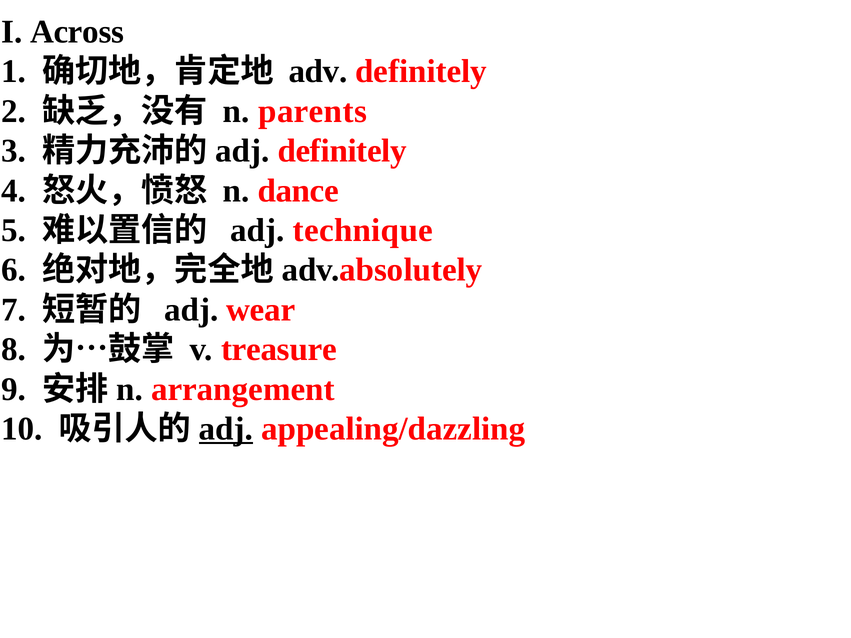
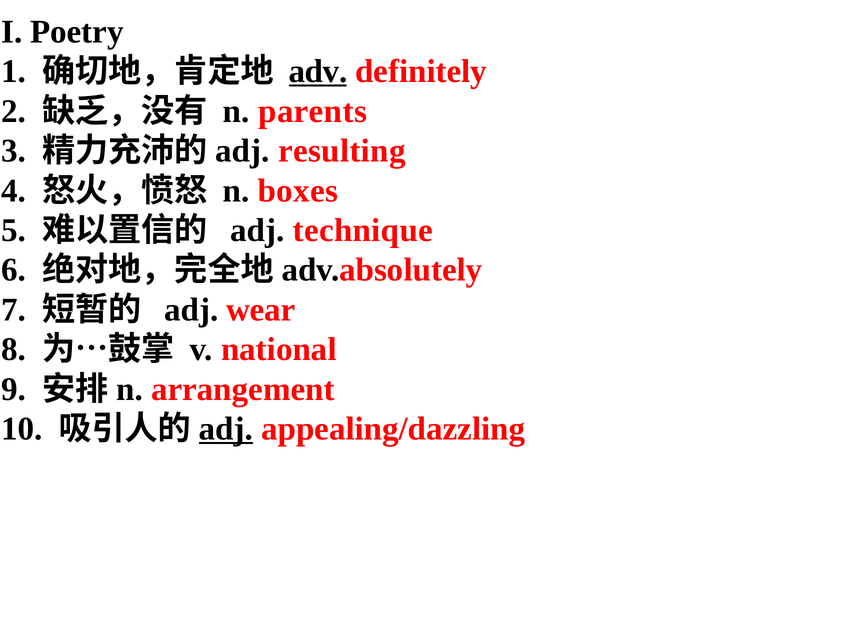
Across: Across -> Poetry (77, 32)
adv underline: none -> present (318, 71)
adj definitely: definitely -> resulting (342, 151)
dance: dance -> boxes (298, 191)
treasure: treasure -> national (279, 350)
